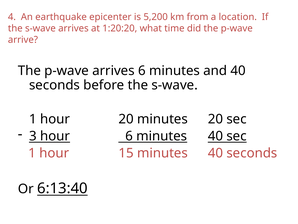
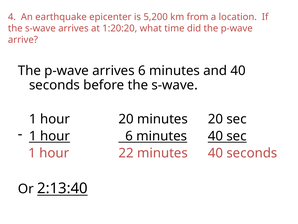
3: 3 -> 1 (33, 136)
15: 15 -> 22 (126, 153)
6:13:40: 6:13:40 -> 2:13:40 (62, 188)
